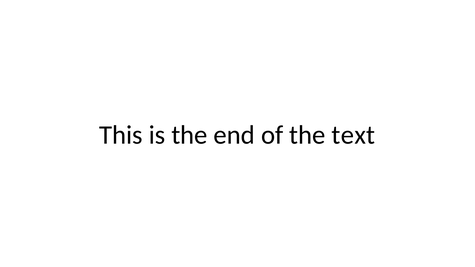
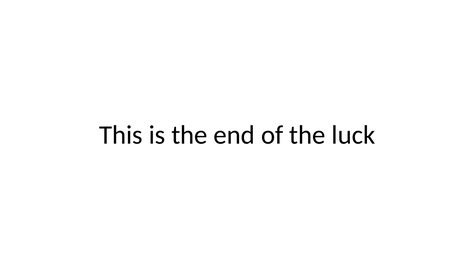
text: text -> luck (353, 135)
